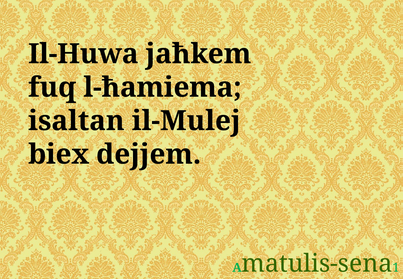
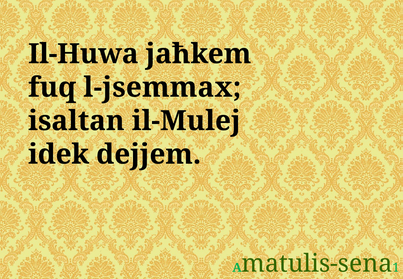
l-ħamiema: l-ħamiema -> l-jsemmax (162, 87)
biex: biex -> idek (59, 154)
